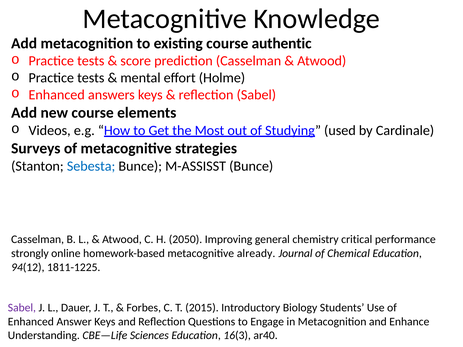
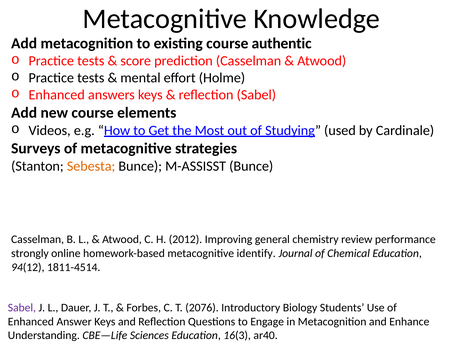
Sebesta colour: blue -> orange (91, 166)
2050: 2050 -> 2012 (186, 240)
critical: critical -> review (357, 240)
already: already -> identify (256, 254)
1811-1225: 1811-1225 -> 1811-4514 (74, 267)
2015: 2015 -> 2076 (202, 308)
